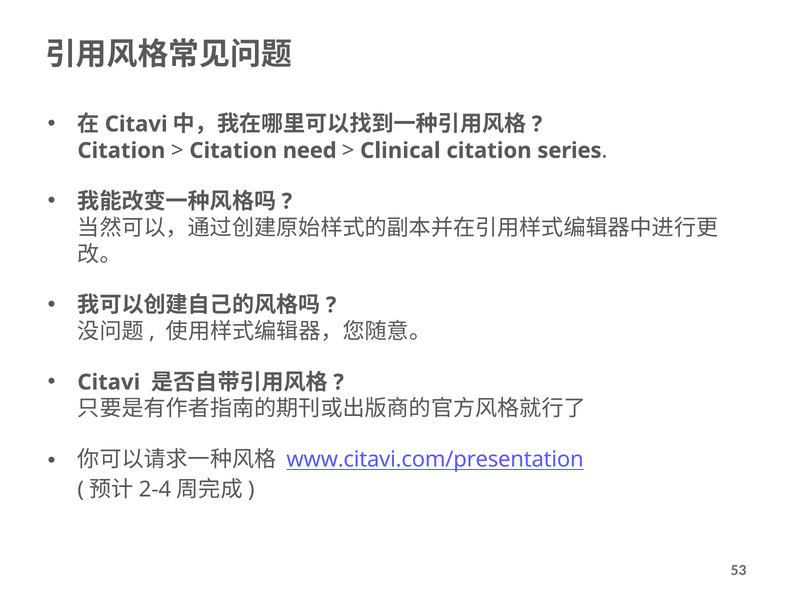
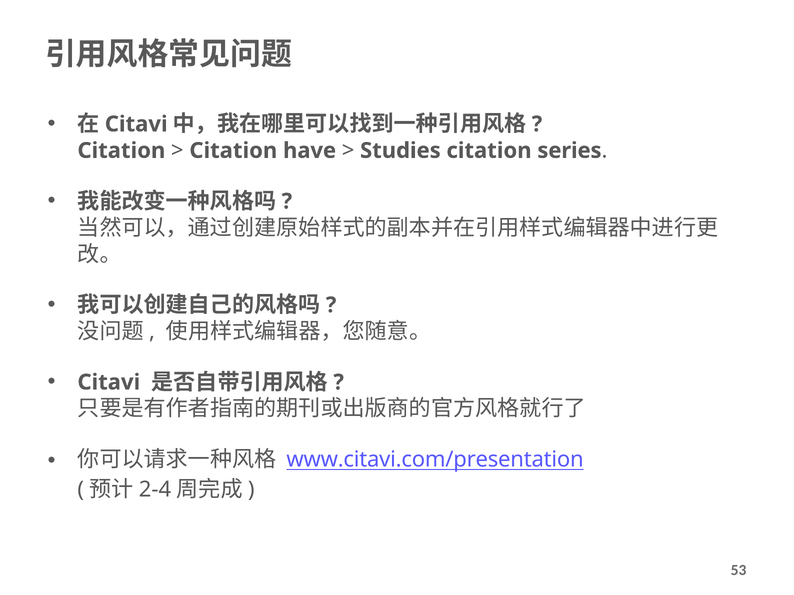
need: need -> have (310, 151)
Clinical: Clinical -> Studies (400, 151)
